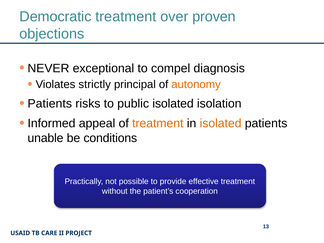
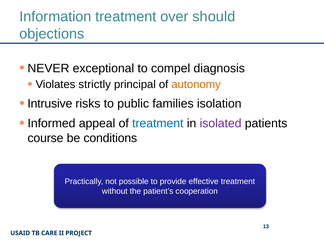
Democratic: Democratic -> Information (55, 17)
proven: proven -> should (214, 17)
Patients: Patients -> Intrusive (50, 104)
public isolated: isolated -> families (173, 104)
treatment colour: orange -> blue (158, 123)
isolated colour: orange -> purple (221, 123)
unable: unable -> course (45, 138)
